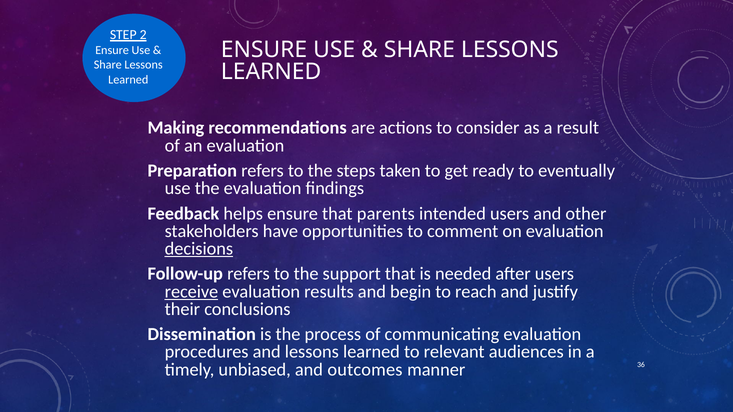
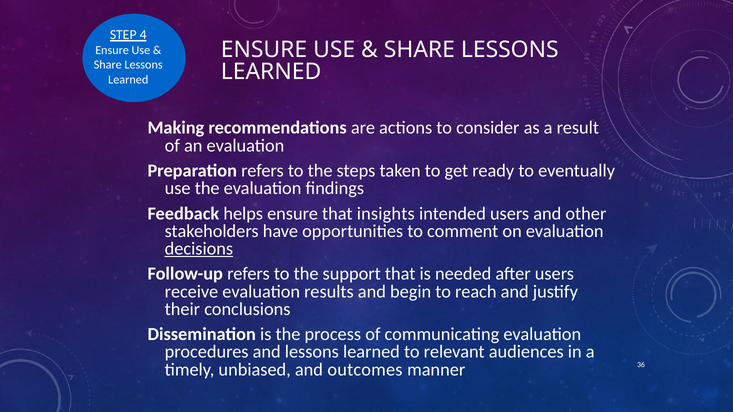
2: 2 -> 4 (143, 35)
parents: parents -> insights (386, 214)
receive underline: present -> none (191, 292)
